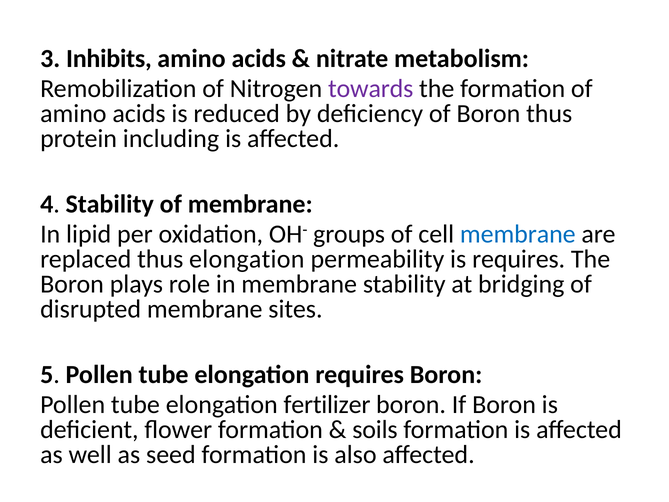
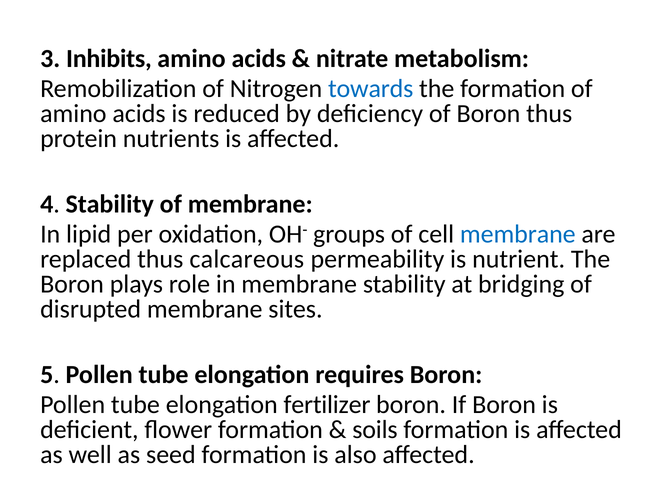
towards colour: purple -> blue (371, 89)
including: including -> nutrients (171, 139)
thus elongation: elongation -> calcareous (247, 259)
is requires: requires -> nutrient (519, 259)
